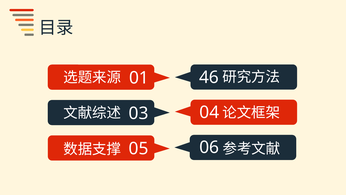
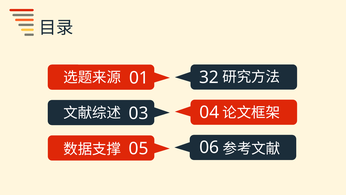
46: 46 -> 32 (209, 77)
